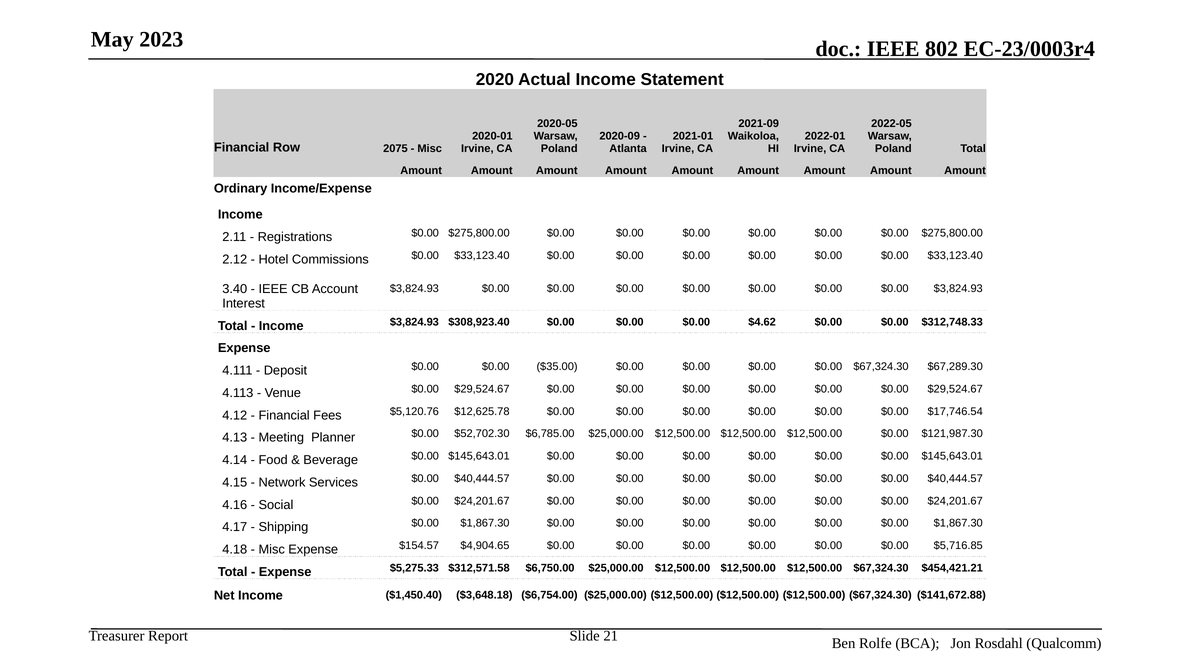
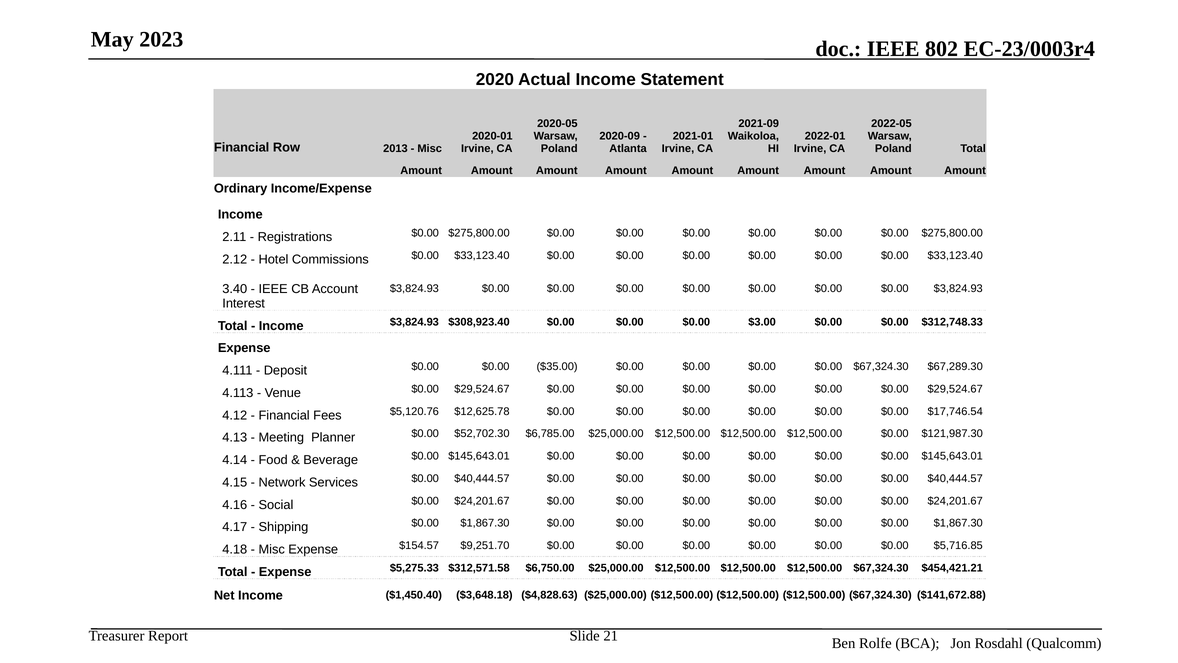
2075: 2075 -> 2013 (395, 148)
$4.62: $4.62 -> $3.00 (762, 322)
$4,904.65: $4,904.65 -> $9,251.70 (485, 545)
$6,754.00: $6,754.00 -> $4,828.63 (549, 595)
